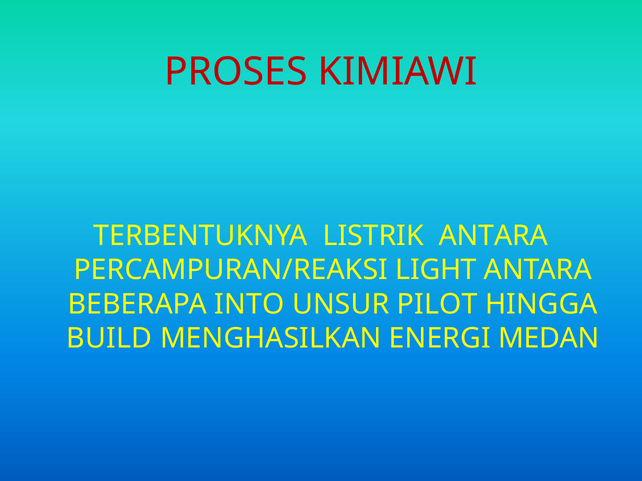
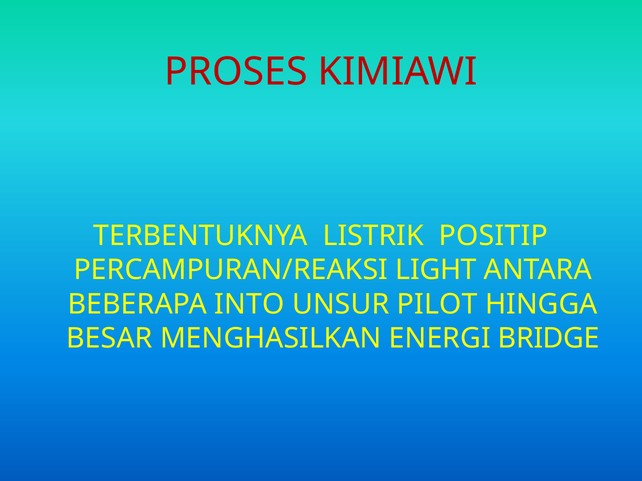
LISTRIK ANTARA: ANTARA -> POSITIP (493, 236)
BUILD: BUILD -> BESAR (109, 339)
MEDAN: MEDAN -> BRIDGE (549, 339)
